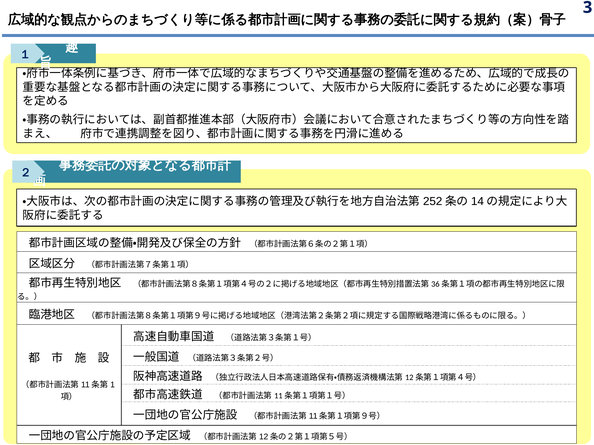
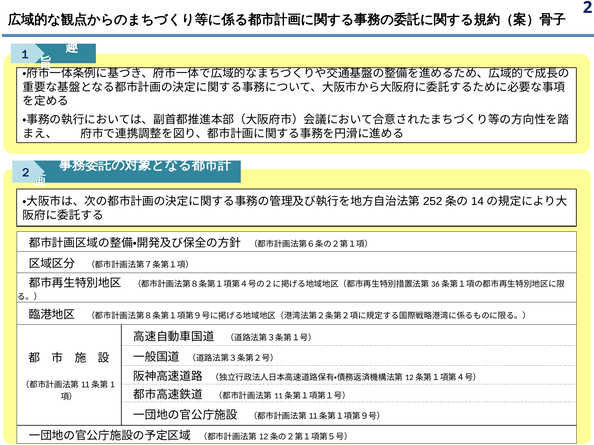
3: 3 -> 2 (588, 7)
